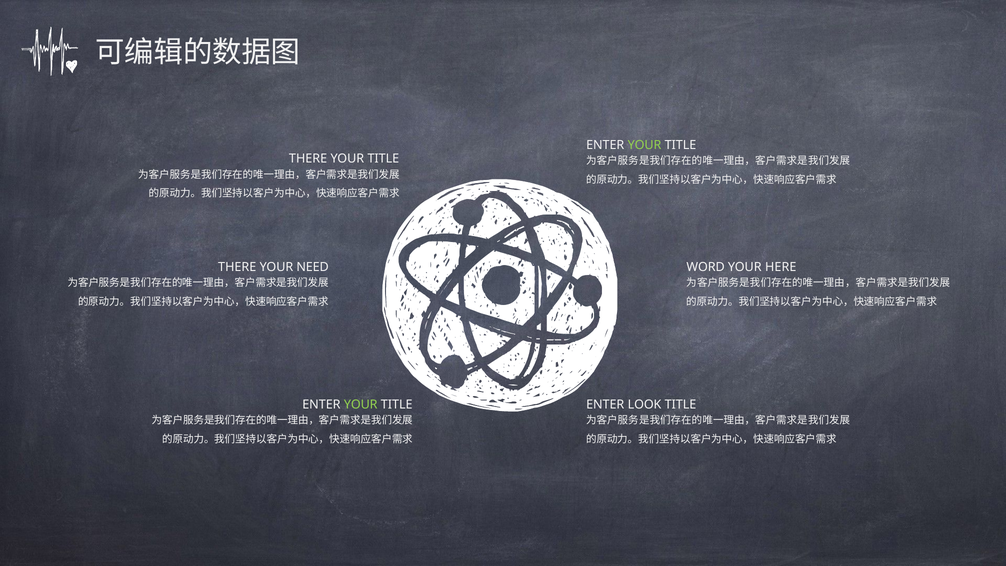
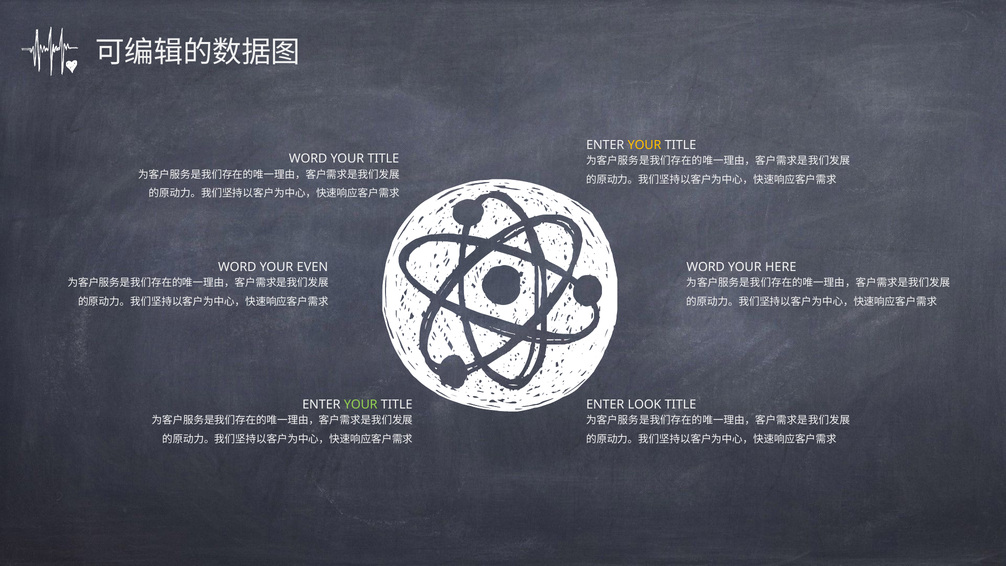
YOUR colour: light green -> yellow (645, 145)
THERE: THERE -> WORD (308, 159)
THERE: THERE -> WORD (237, 267)
NEED: NEED -> EVEN (312, 267)
